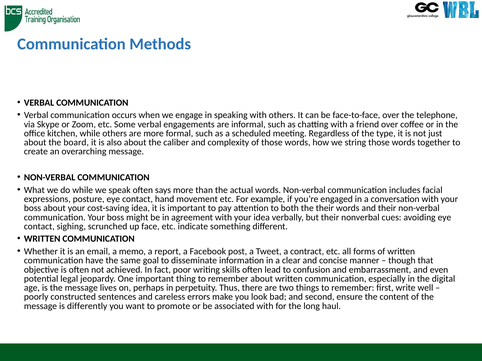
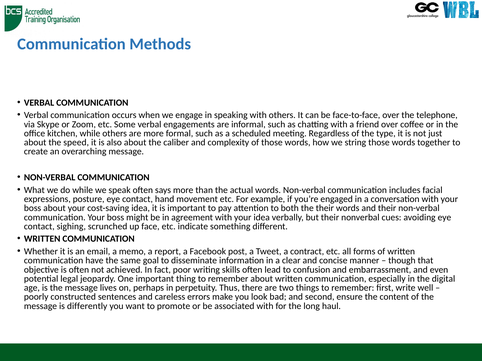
board: board -> speed (76, 143)
